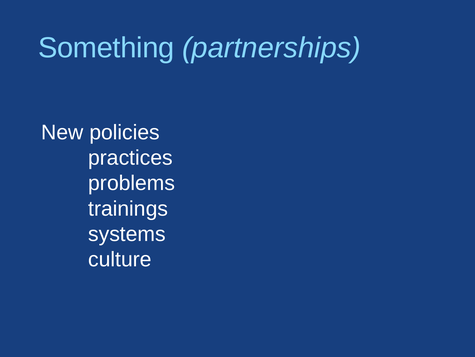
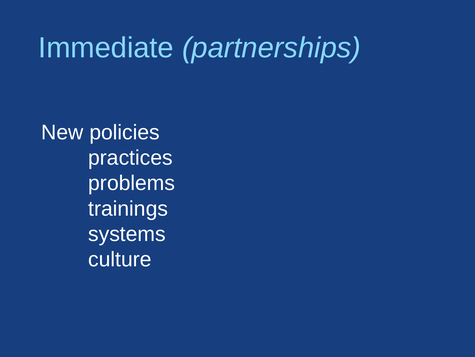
Something: Something -> Immediate (106, 48)
